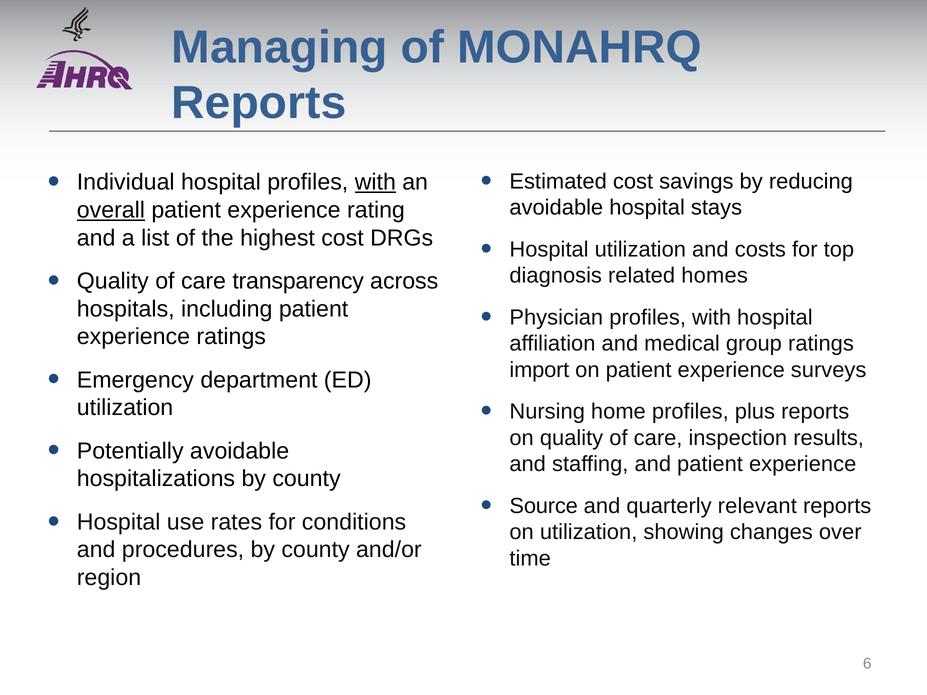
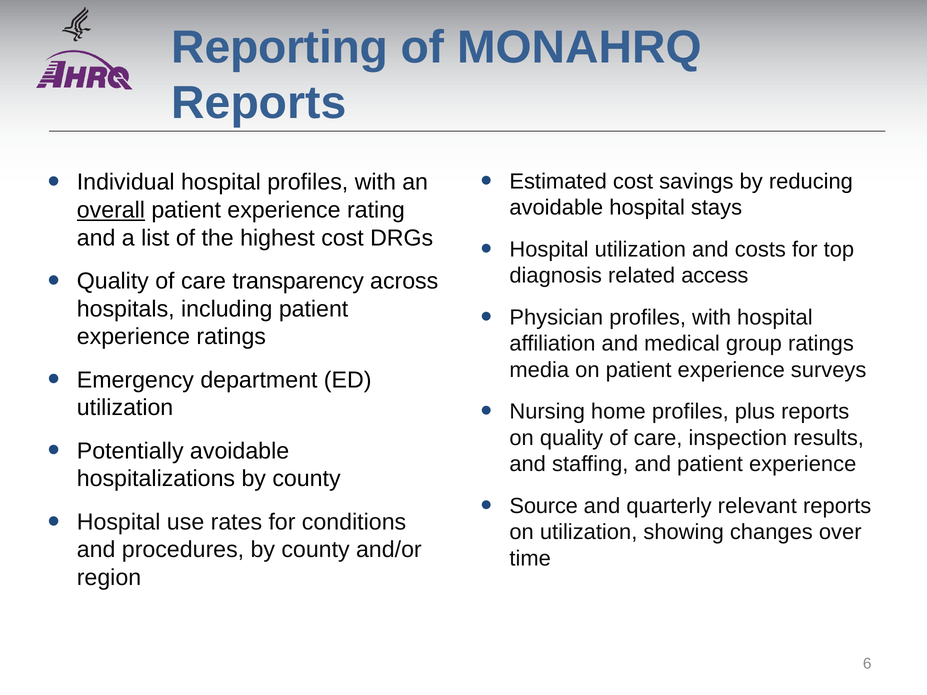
Managing: Managing -> Reporting (280, 47)
with underline: present -> none (375, 182)
homes: homes -> access (715, 276)
import: import -> media (539, 370)
